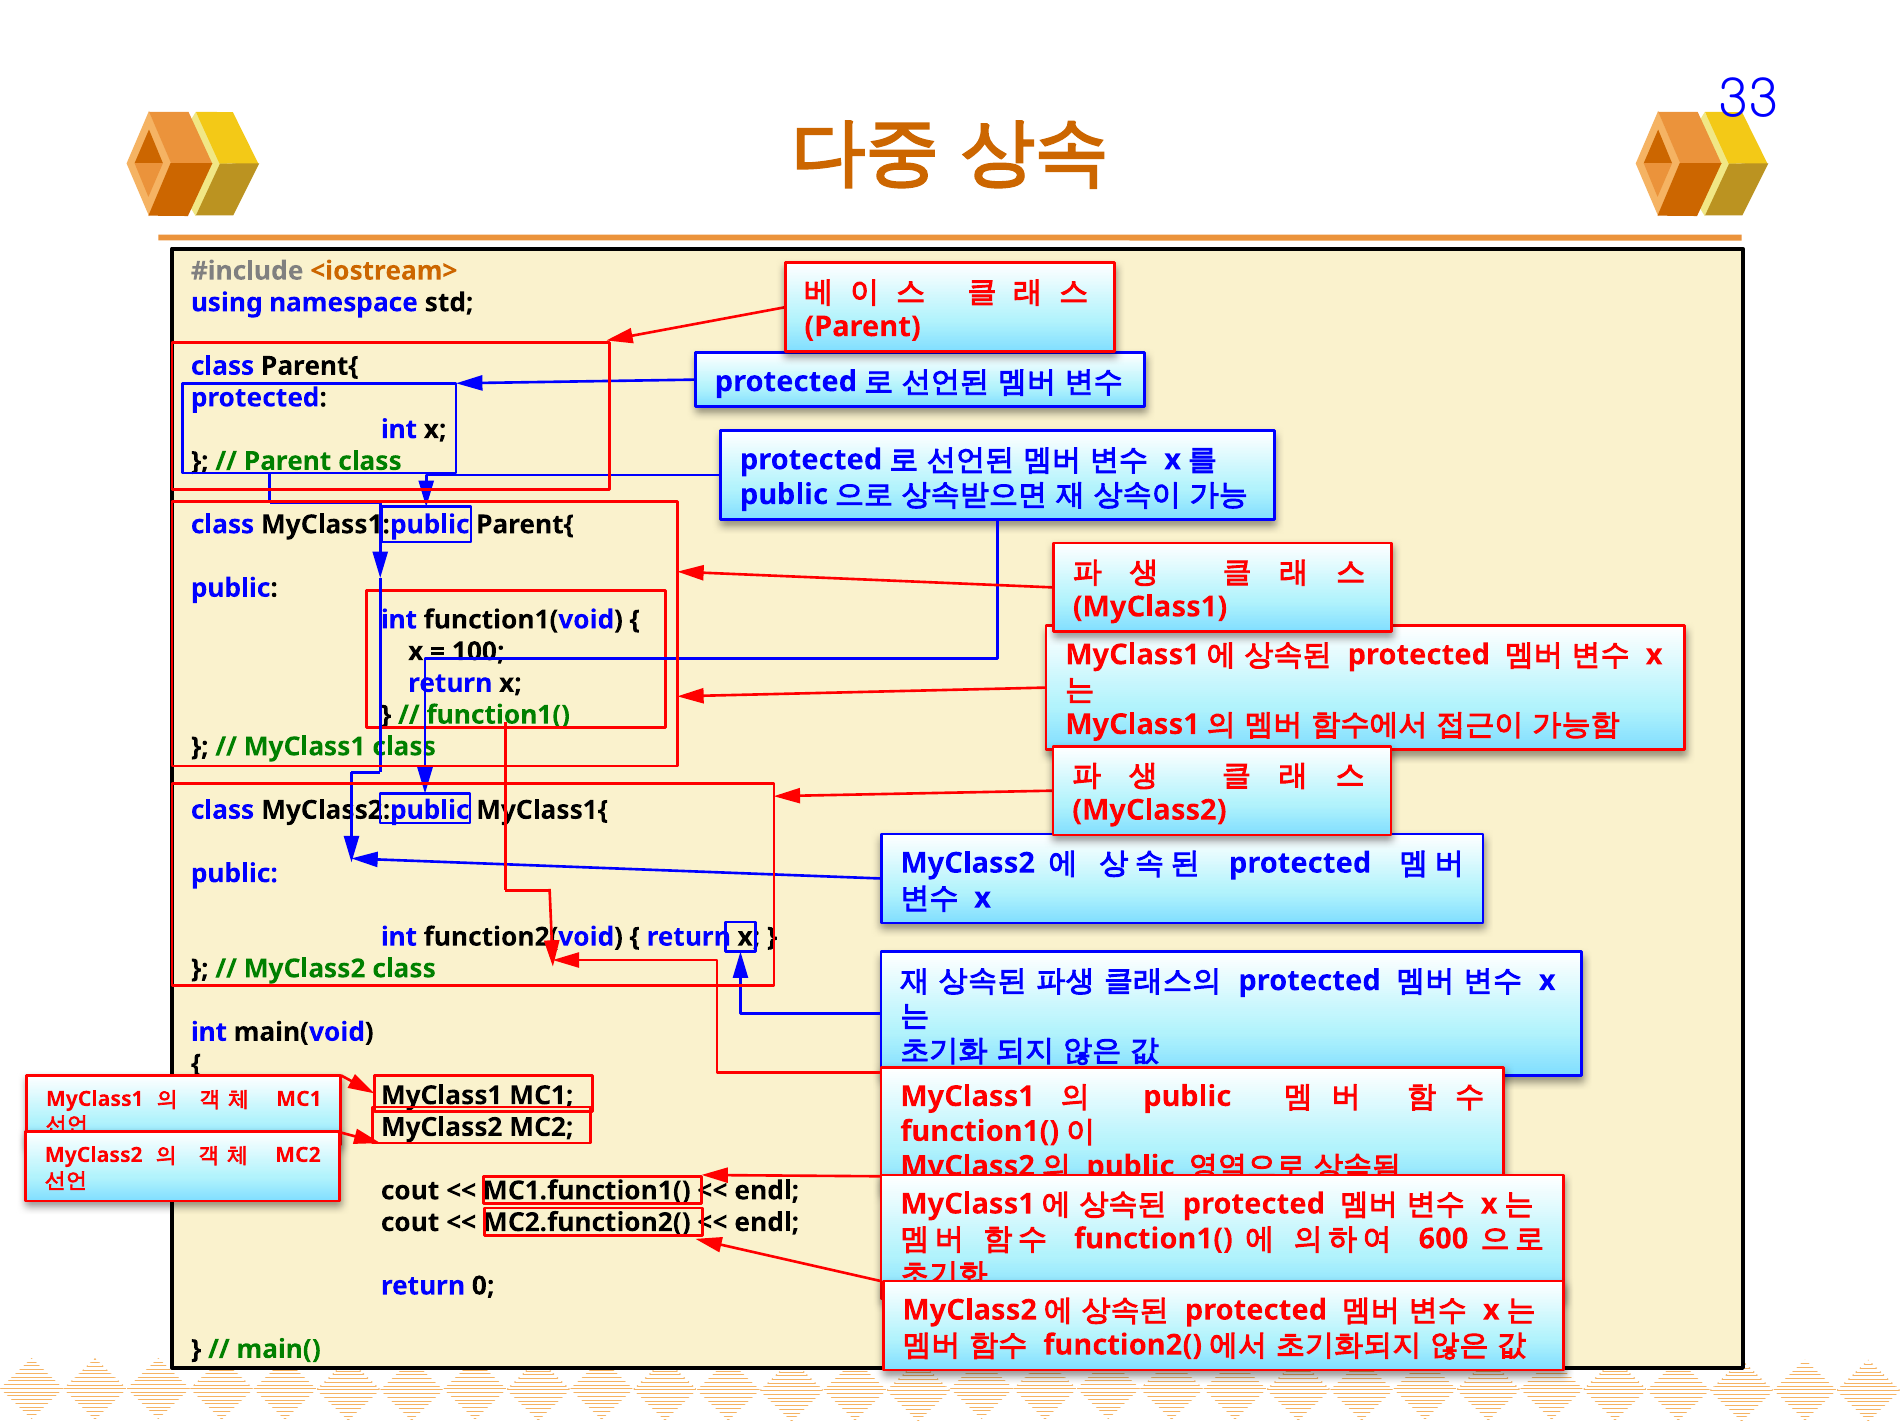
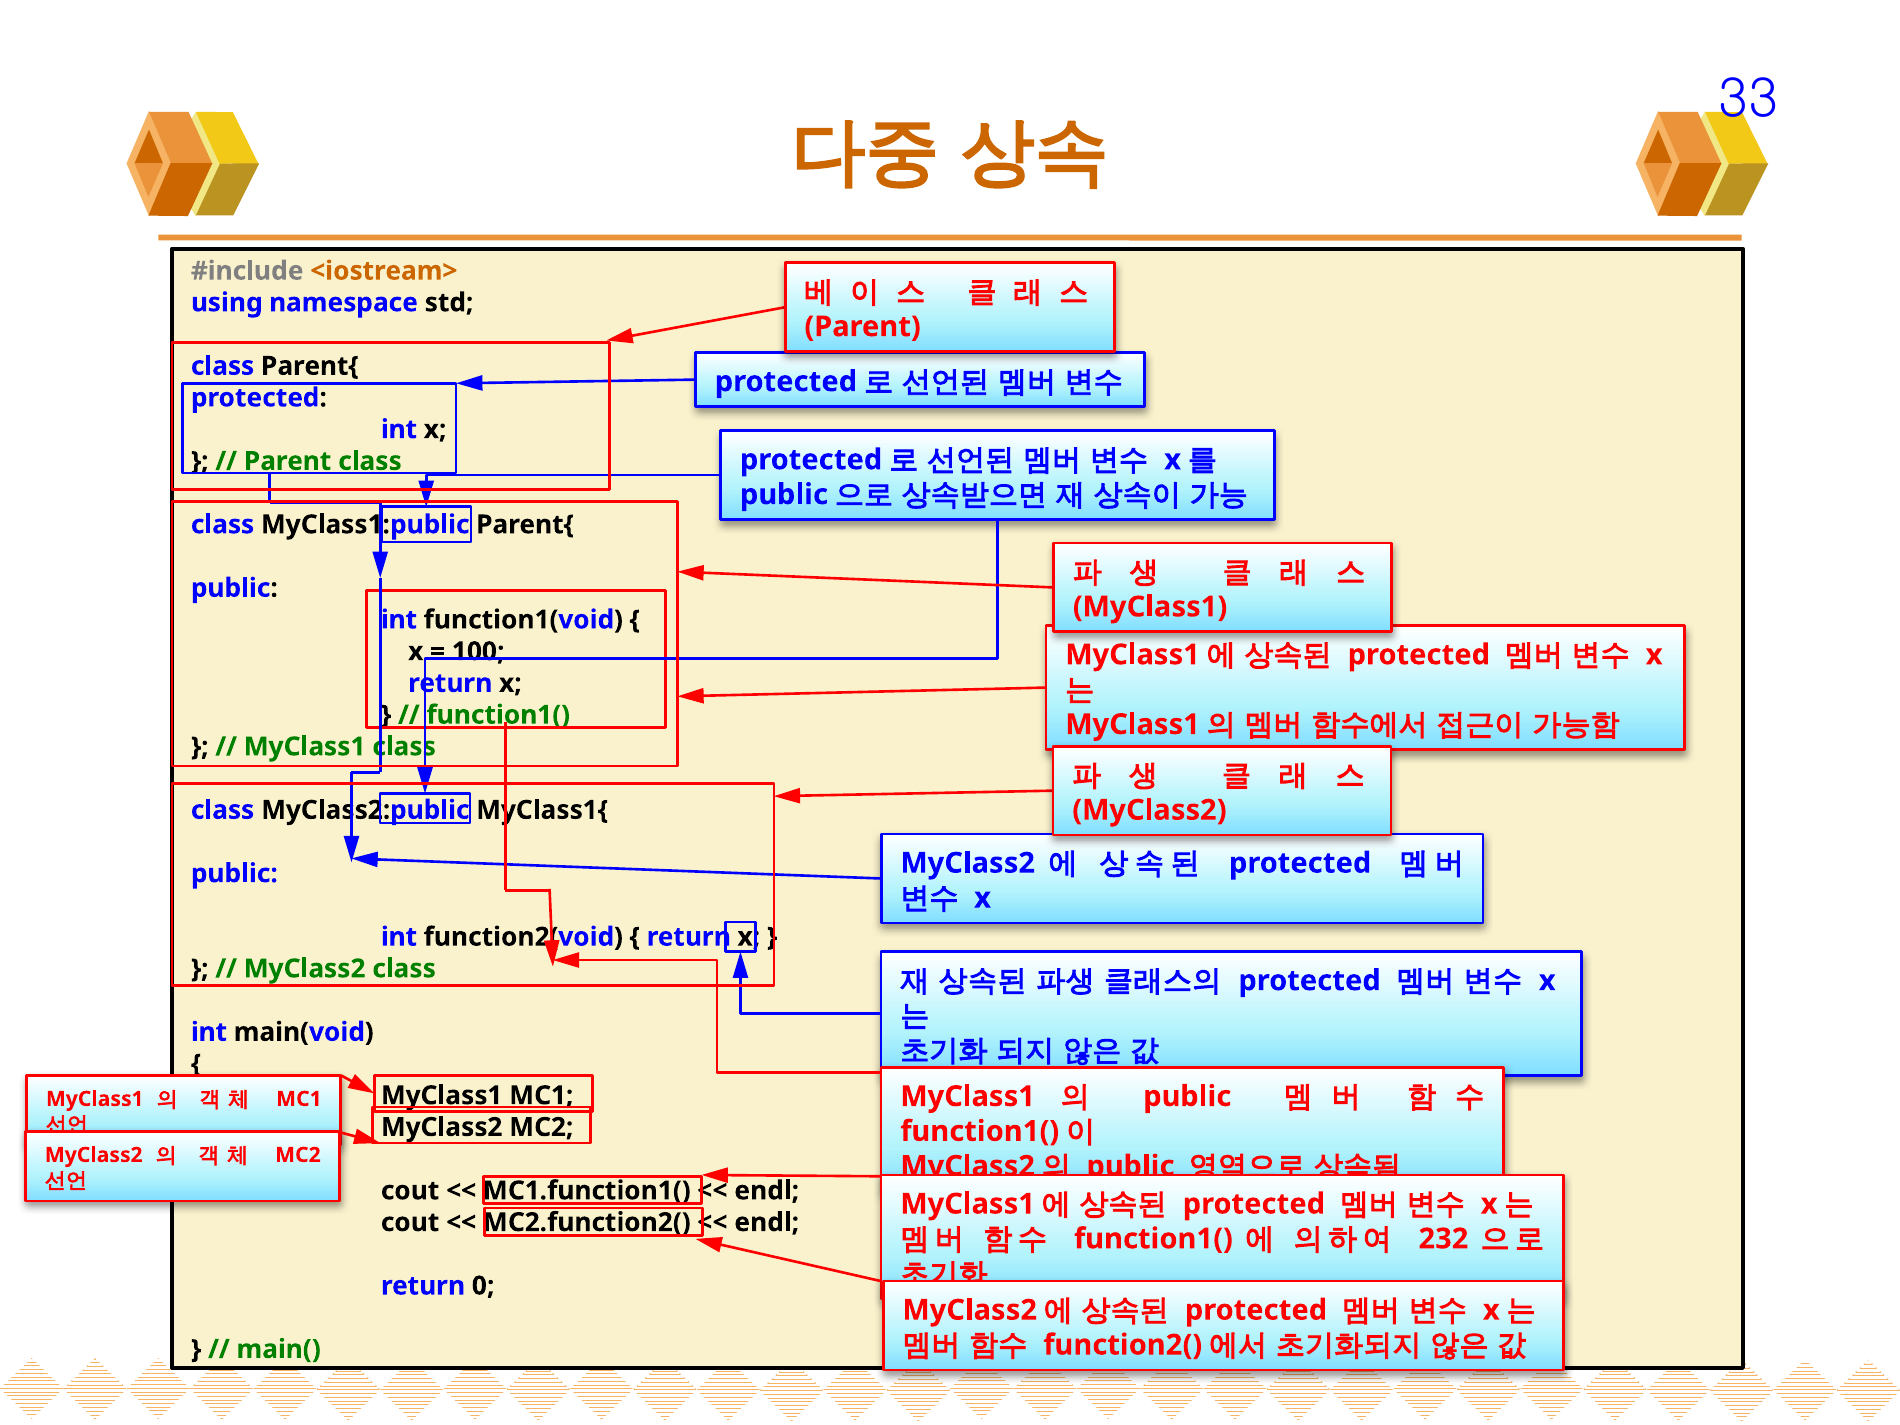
600: 600 -> 232 (1443, 1239)
